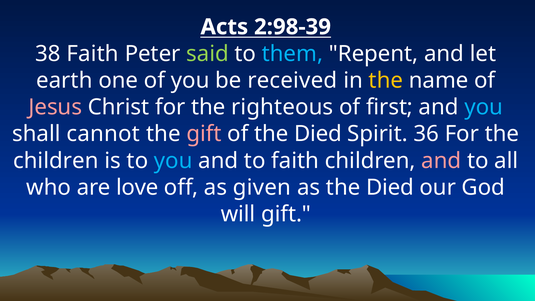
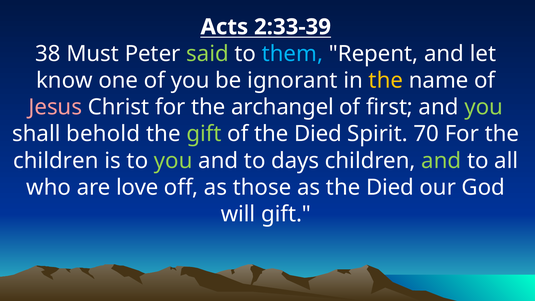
2:98-39: 2:98-39 -> 2:33-39 (292, 27)
38 Faith: Faith -> Must (93, 54)
earth: earth -> know (64, 80)
received: received -> ignorant (292, 80)
righteous: righteous -> archangel (282, 107)
you colour: light blue -> light green (484, 107)
cannot: cannot -> behold (103, 134)
gift colour: pink -> light green (204, 134)
36: 36 -> 70 (426, 134)
you colour: light blue -> light green (173, 161)
to faith: faith -> days (295, 161)
and colour: pink -> light green (441, 161)
given: given -> those (262, 187)
